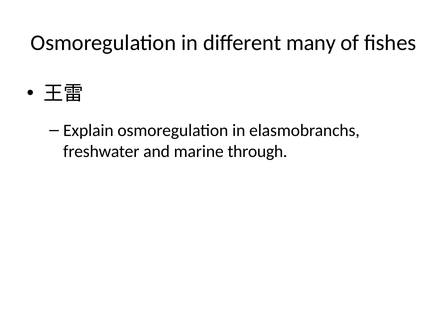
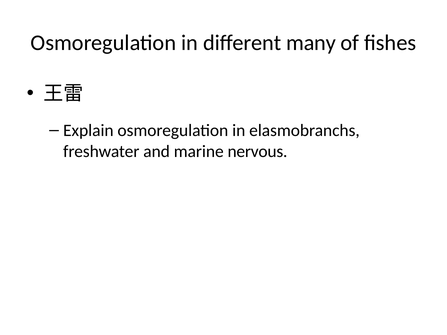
through: through -> nervous (257, 151)
